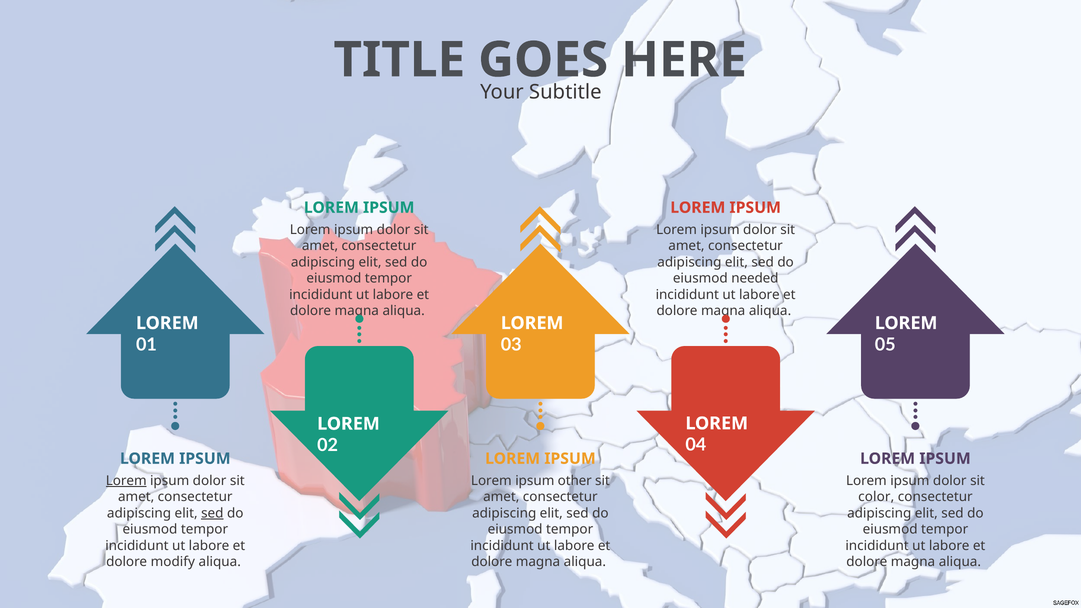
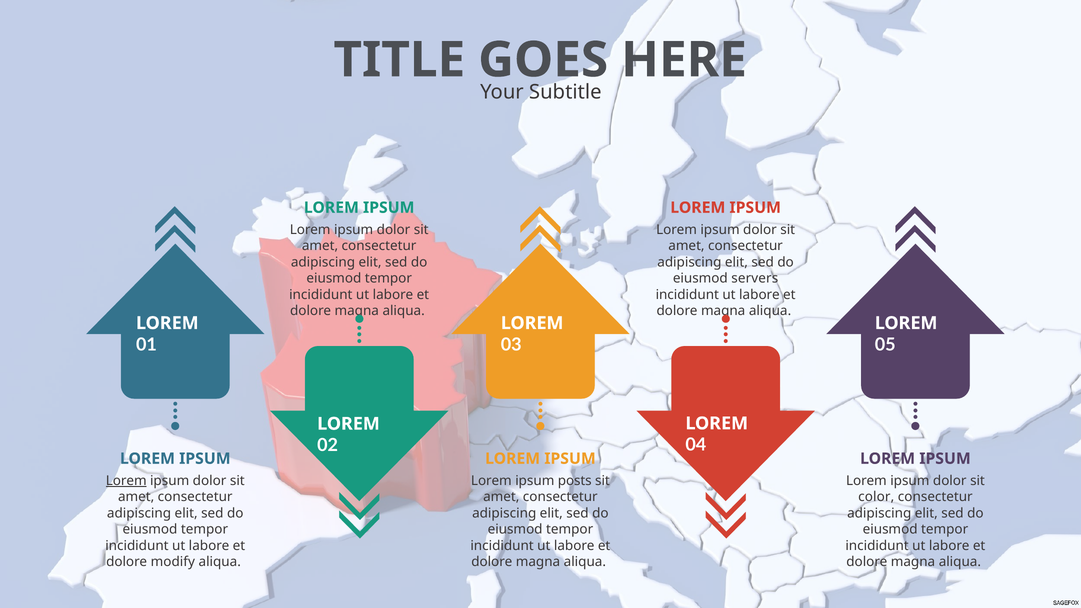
needed: needed -> servers (755, 278)
other: other -> posts (575, 481)
sed underline: present -> none (212, 513)
